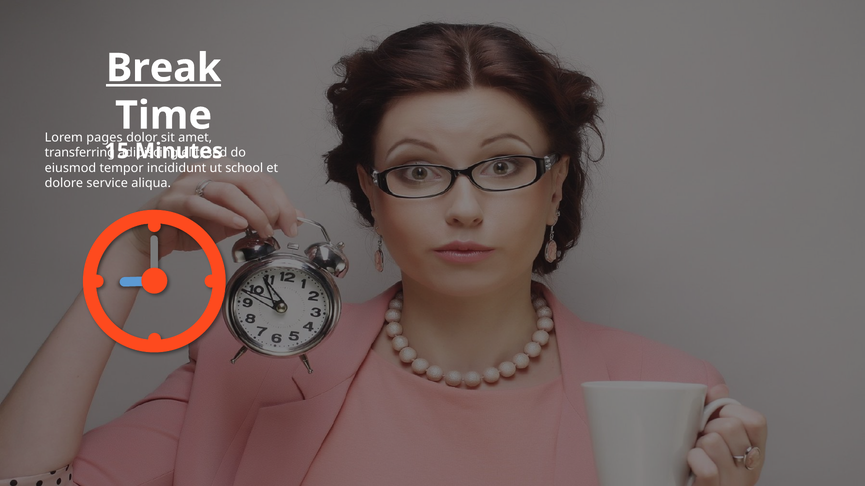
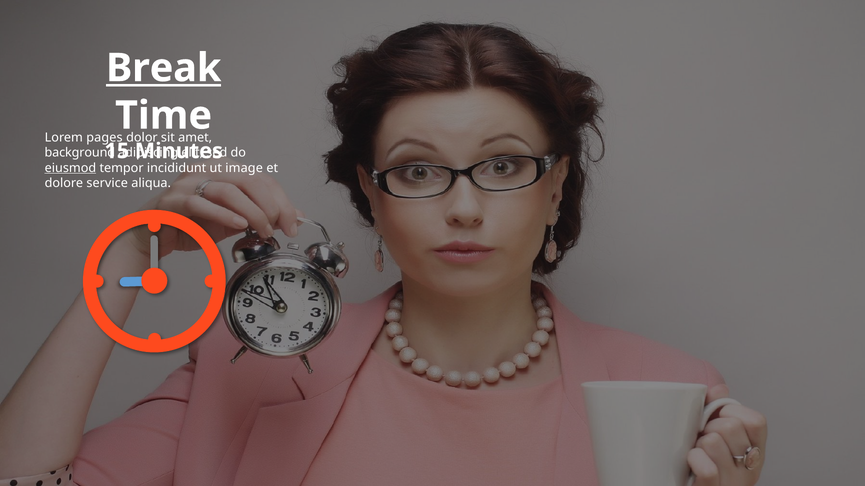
transferring: transferring -> background (80, 153)
eiusmod underline: none -> present (70, 168)
school: school -> image (244, 168)
